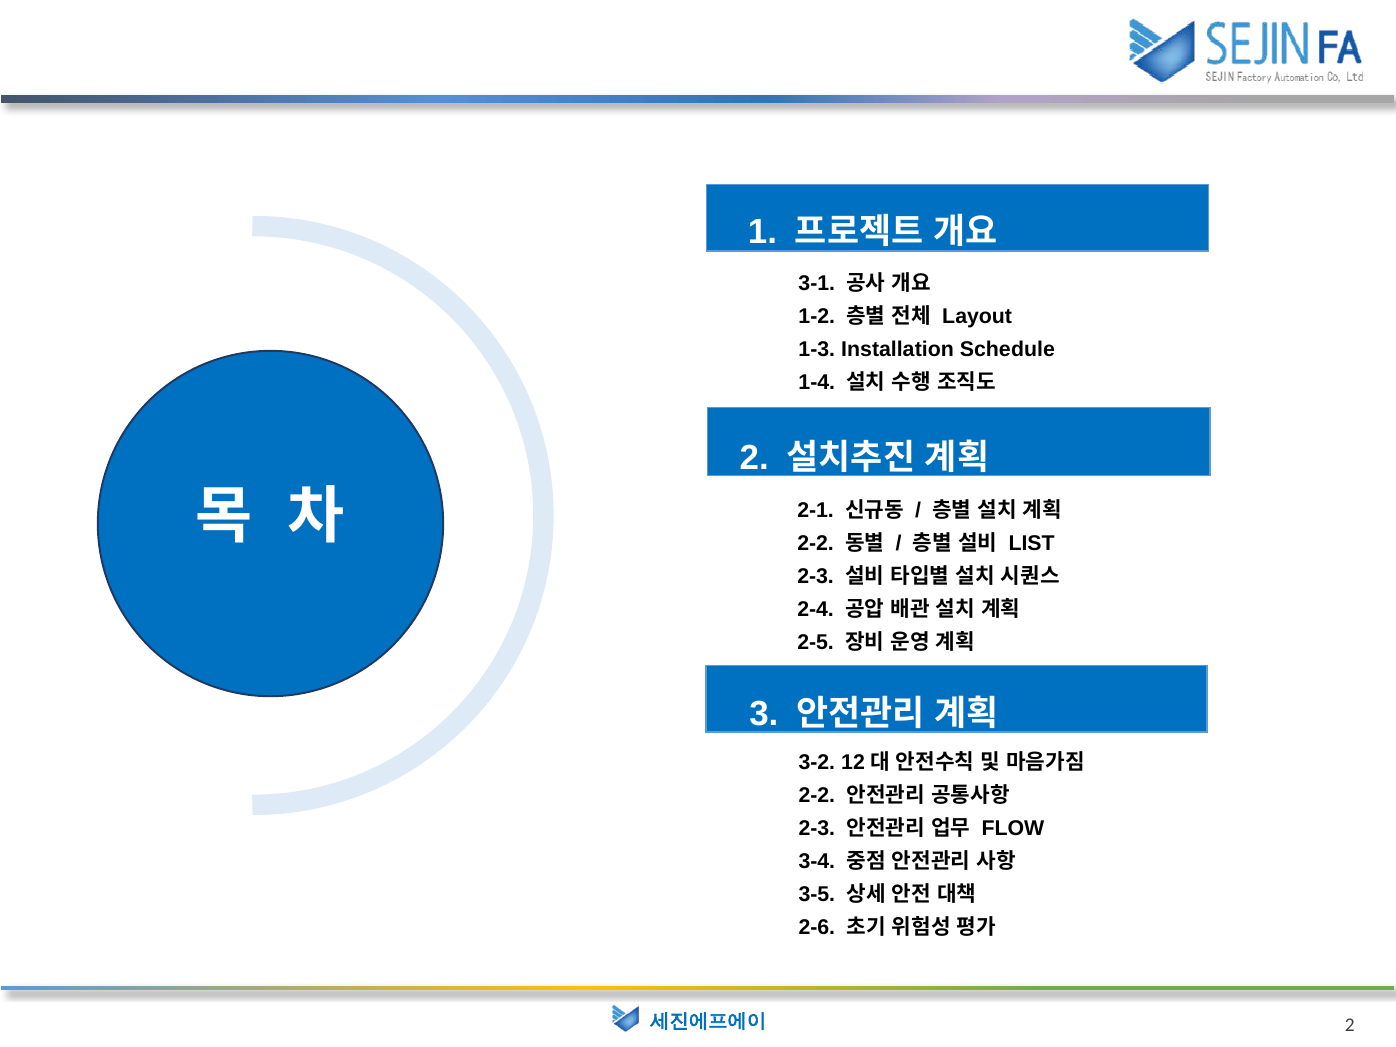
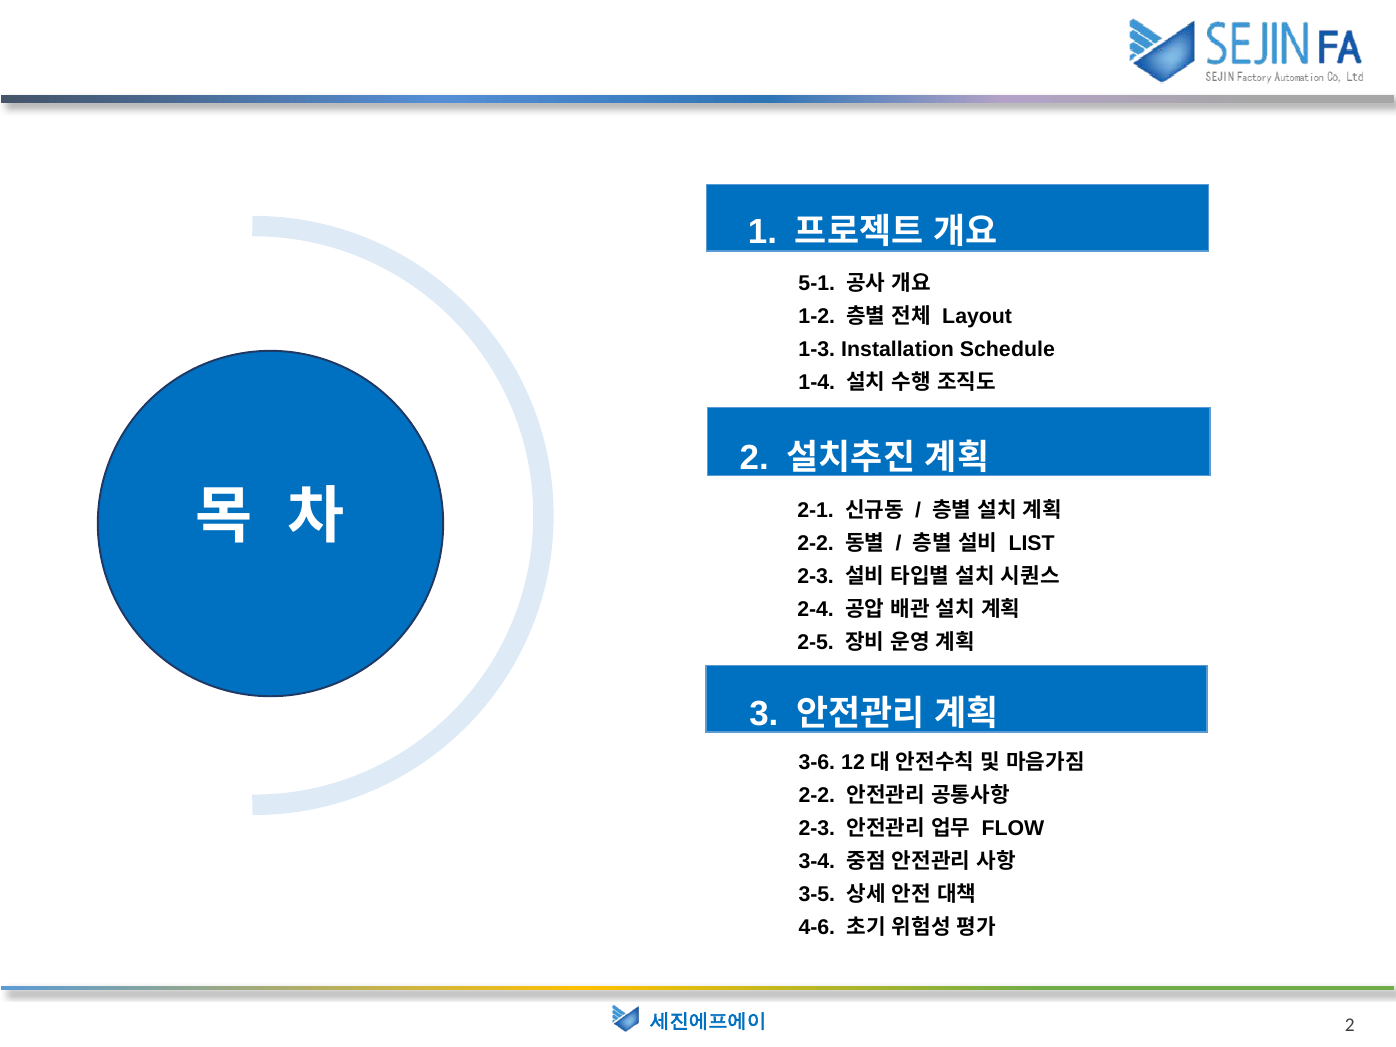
3-1: 3-1 -> 5-1 (817, 283)
3-2: 3-2 -> 3-6 (817, 762)
2-6: 2-6 -> 4-6 (817, 927)
